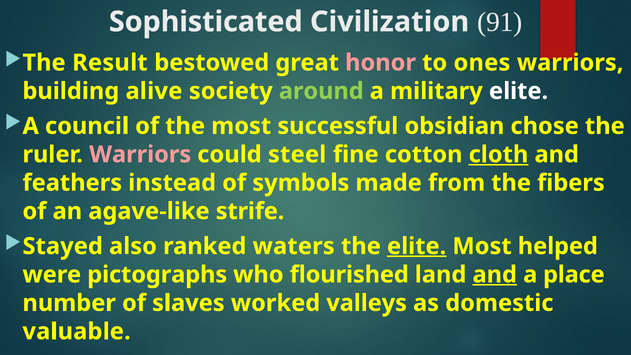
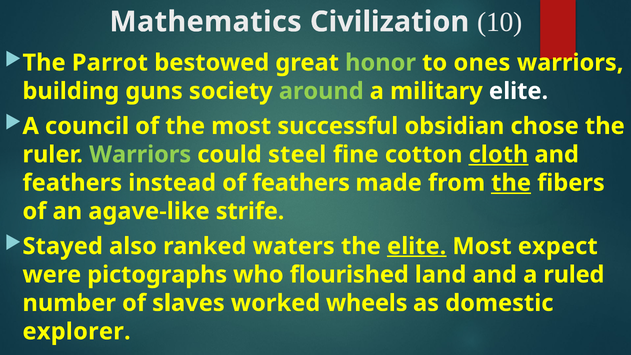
Sophisticated: Sophisticated -> Mathematics (206, 22)
91: 91 -> 10 (500, 22)
Result: Result -> Parrot (110, 63)
honor colour: pink -> light green (381, 63)
alive: alive -> guns (154, 91)
Warriors colour: pink -> light green (140, 154)
of symbols: symbols -> feathers (301, 183)
the underline: none -> present (511, 183)
helped: helped -> expect (558, 246)
and underline: present -> none (495, 275)
place: place -> ruled (574, 275)
valleys: valleys -> wheels (367, 303)
valuable: valuable -> explorer (77, 331)
